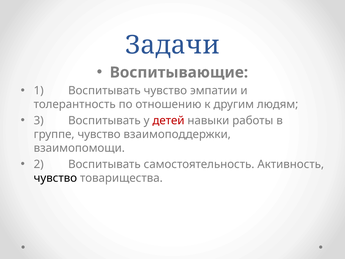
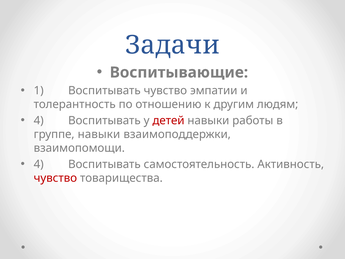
3: 3 -> 4 (39, 120)
группе чувство: чувство -> навыки (99, 134)
2: 2 -> 4 (39, 164)
чувство colour: black -> red (55, 178)
